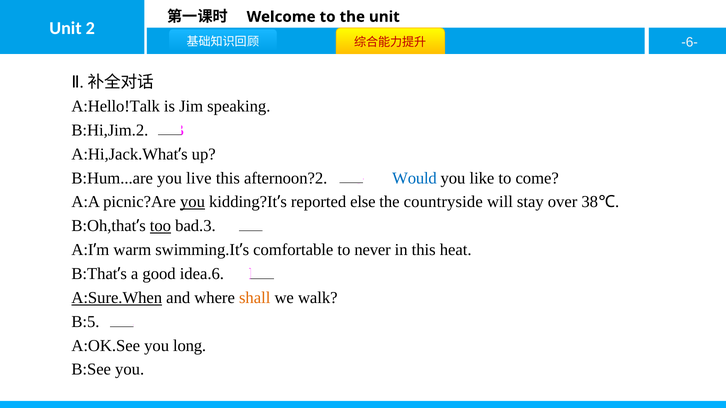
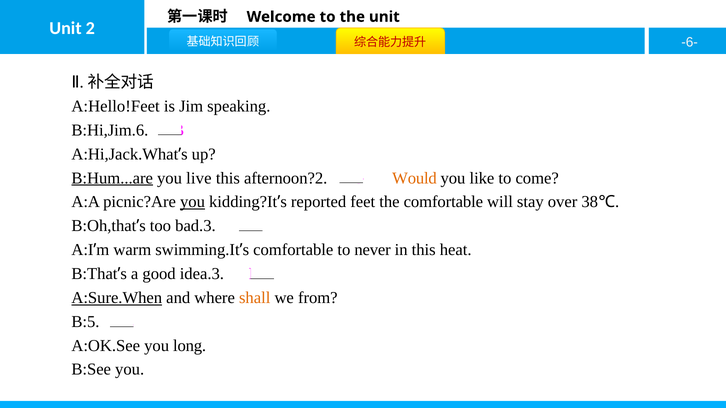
A:Hello!Talk: A:Hello!Talk -> A:Hello!Feet (116, 106)
B:Hi,Jim.2: B:Hi,Jim.2 -> B:Hi,Jim.6 (110, 130)
B:Hum...are underline: none -> present (112, 178)
Would colour: blue -> orange (415, 178)
else: else -> feet (363, 202)
the countryside: countryside -> comfortable (443, 202)
too underline: present -> none (160, 226)
idea.6: idea.6 -> idea.3 (202, 274)
walk: walk -> from (318, 298)
